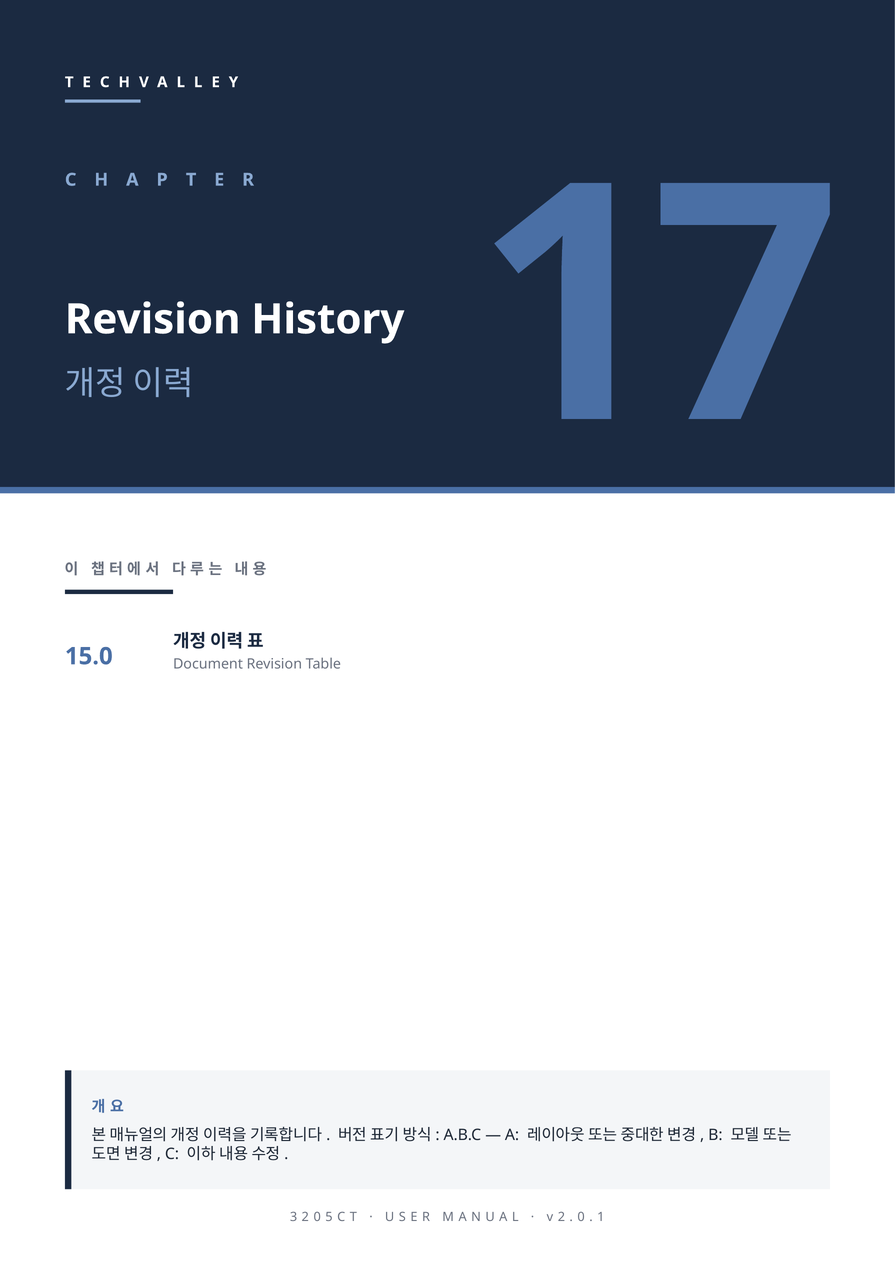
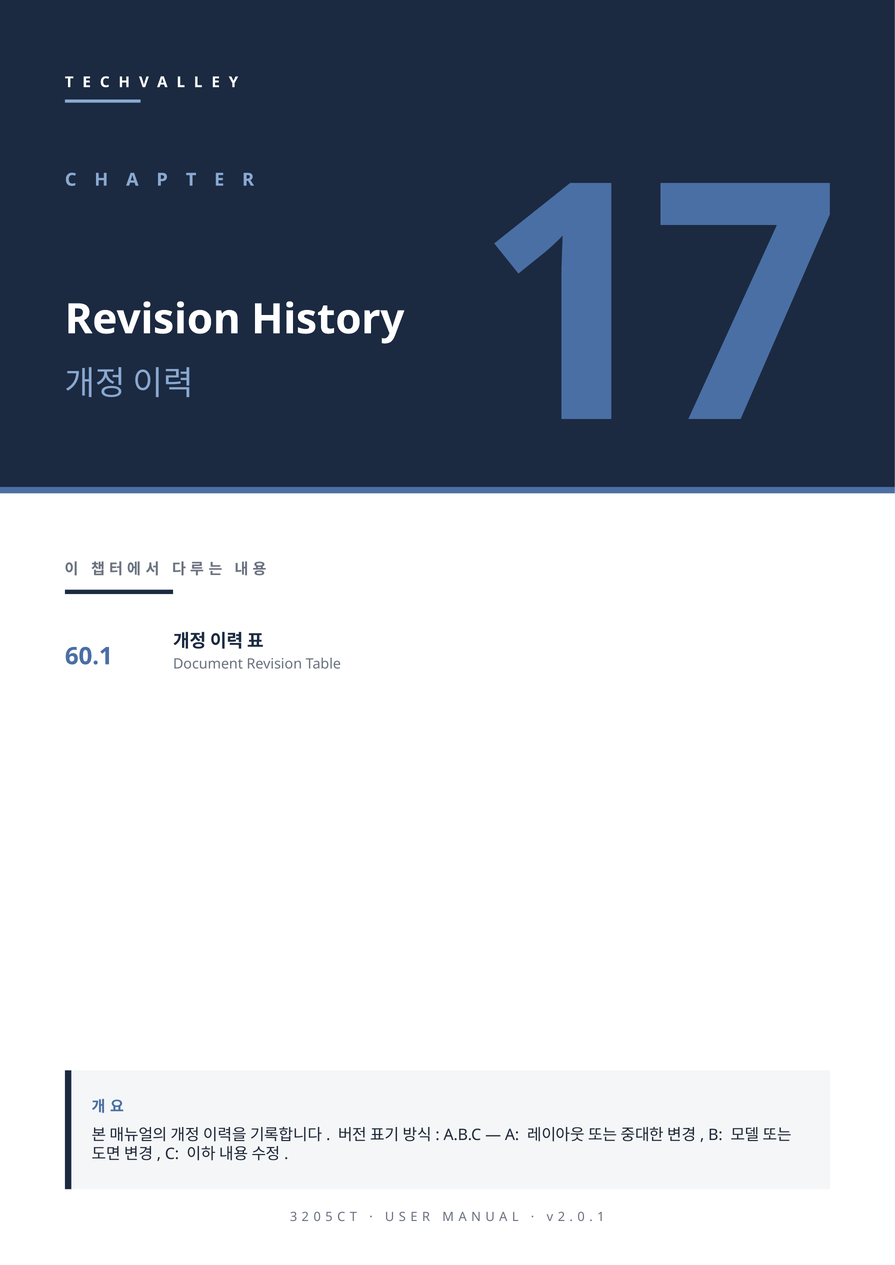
15.0: 15.0 -> 60.1 (89, 656)
